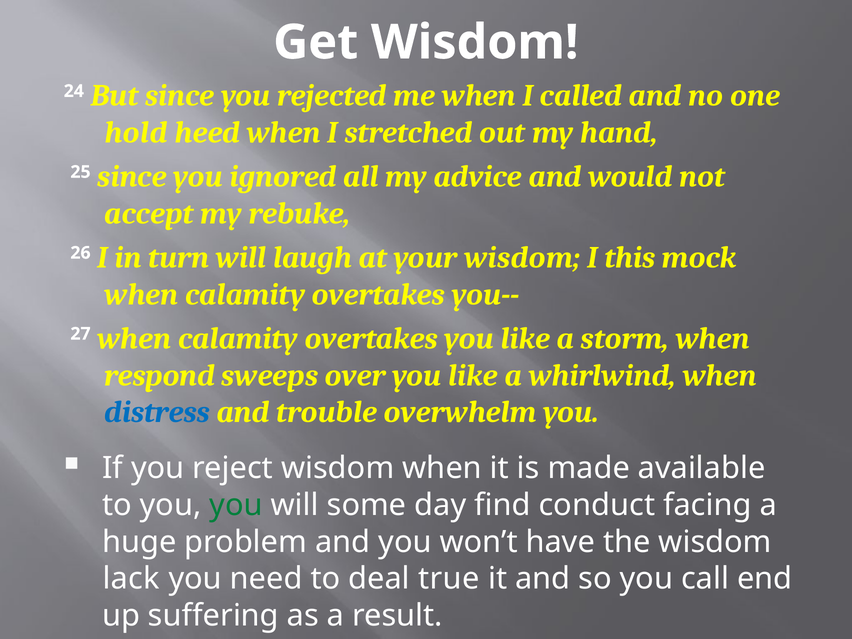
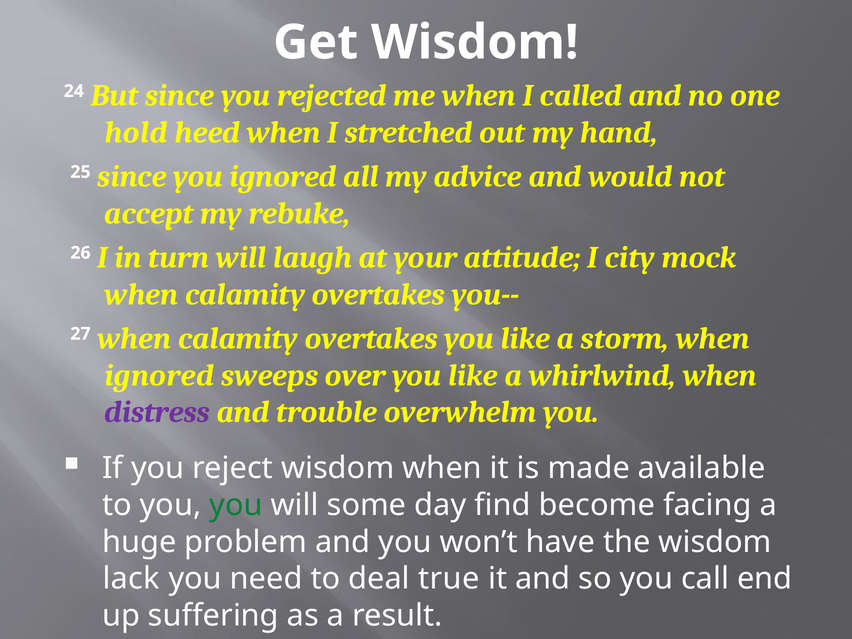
your wisdom: wisdom -> attitude (522, 258)
this: this -> city (630, 258)
respond: respond -> ignored (159, 375)
distress colour: blue -> purple (157, 412)
conduct: conduct -> become (597, 505)
